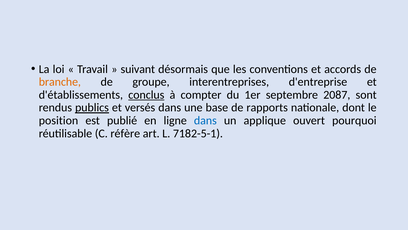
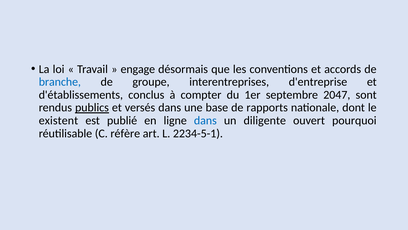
suivant: suivant -> engage (138, 69)
branche colour: orange -> blue (60, 82)
conclus underline: present -> none (146, 95)
2087: 2087 -> 2047 (337, 95)
position: position -> existent (58, 120)
applique: applique -> diligente (265, 120)
7182-5-1: 7182-5-1 -> 2234-5-1 (198, 133)
